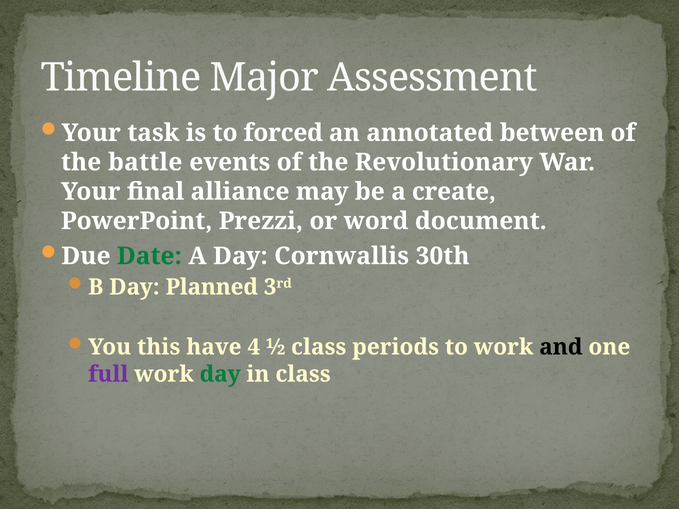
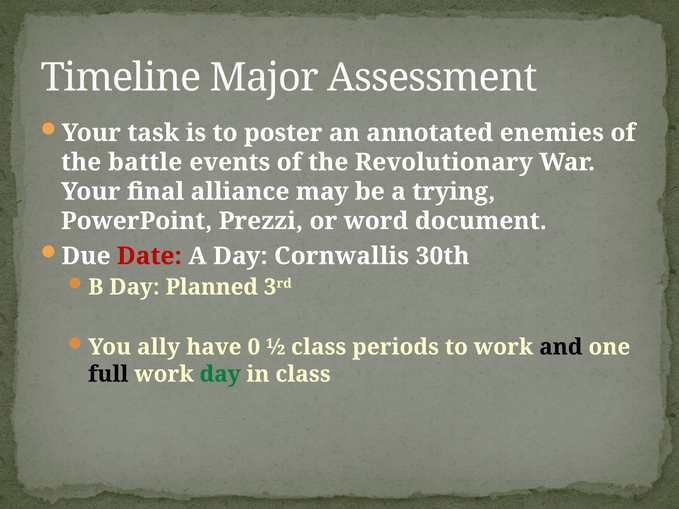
forced: forced -> poster (283, 133)
between: between -> enemies (552, 133)
create: create -> trying (454, 192)
Date colour: green -> red (149, 256)
this: this -> ally (159, 347)
4: 4 -> 0 (254, 347)
full colour: purple -> black (108, 374)
